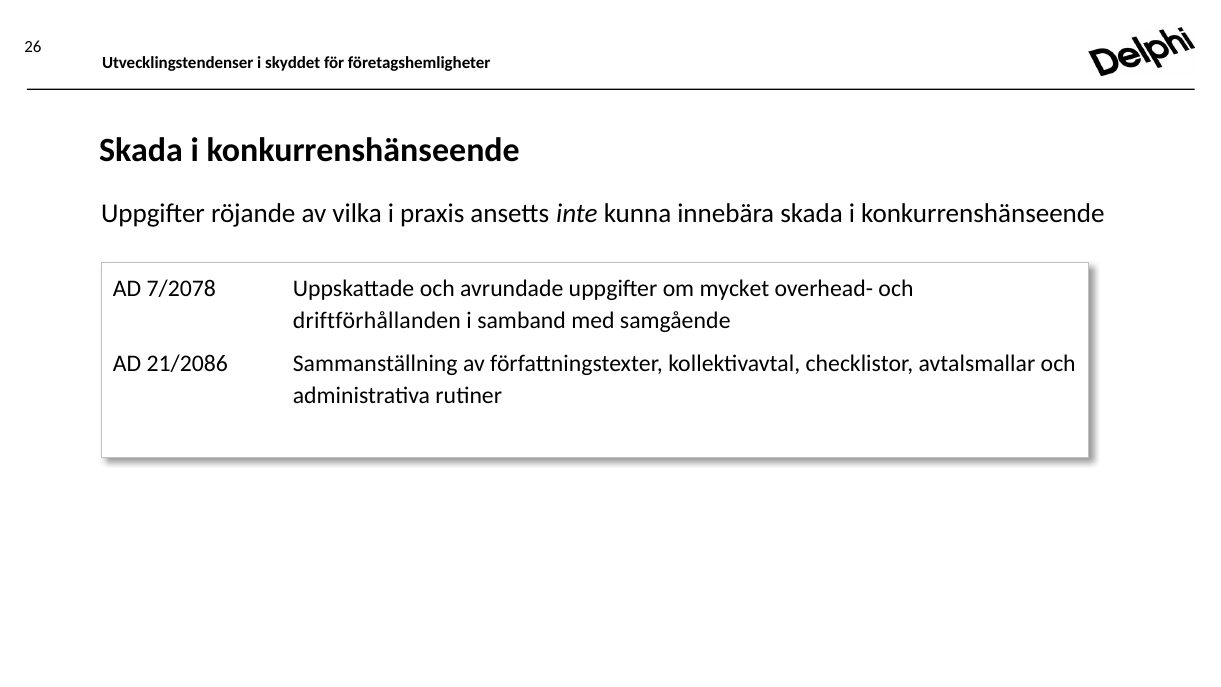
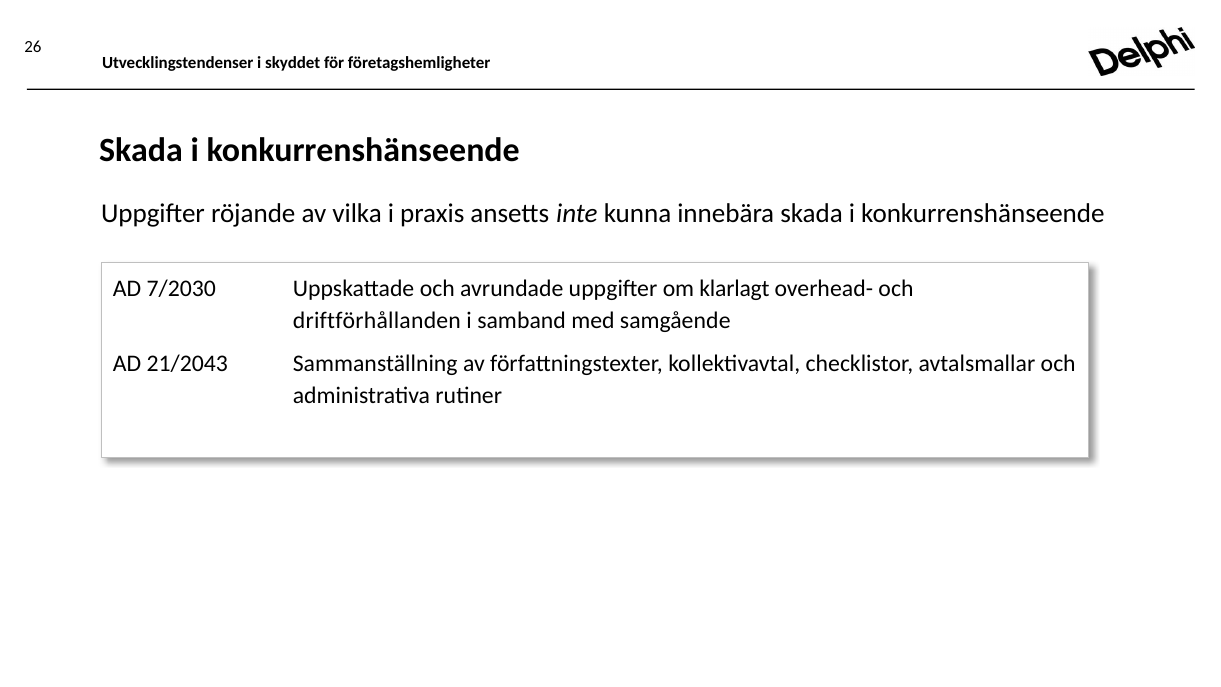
7/2078: 7/2078 -> 7/2030 (181, 288)
mycket: mycket -> klarlagt (735, 288)
21/2086: 21/2086 -> 21/2043 (187, 364)
